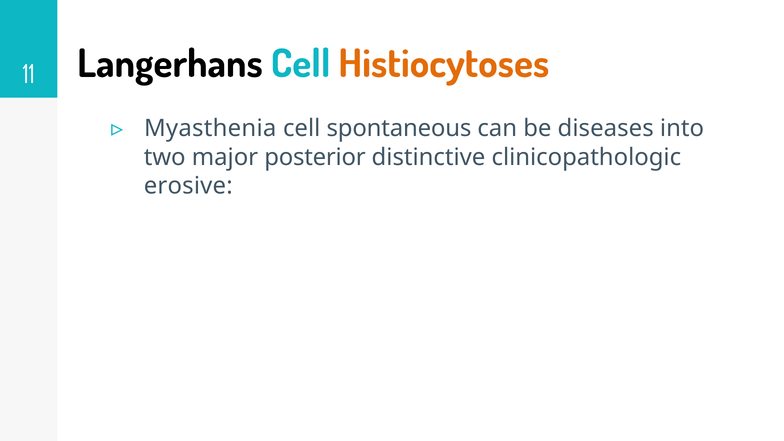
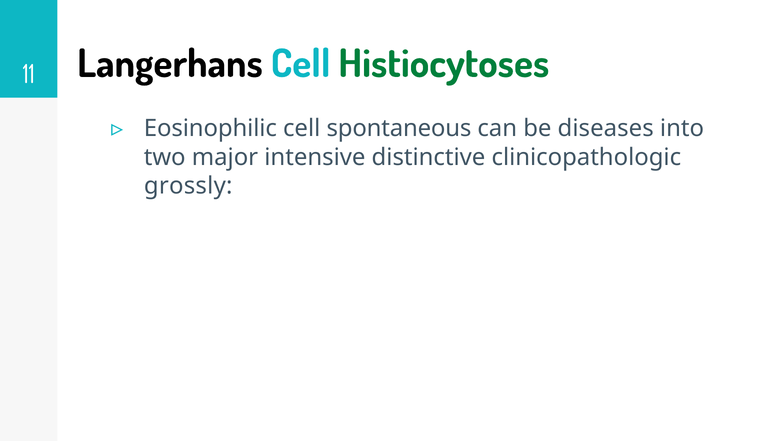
Histiocytoses colour: orange -> green (444, 64)
Myasthenia: Myasthenia -> Eosinophilic (210, 128)
posterior: posterior -> intensive (315, 157)
erosive: erosive -> grossly (188, 186)
